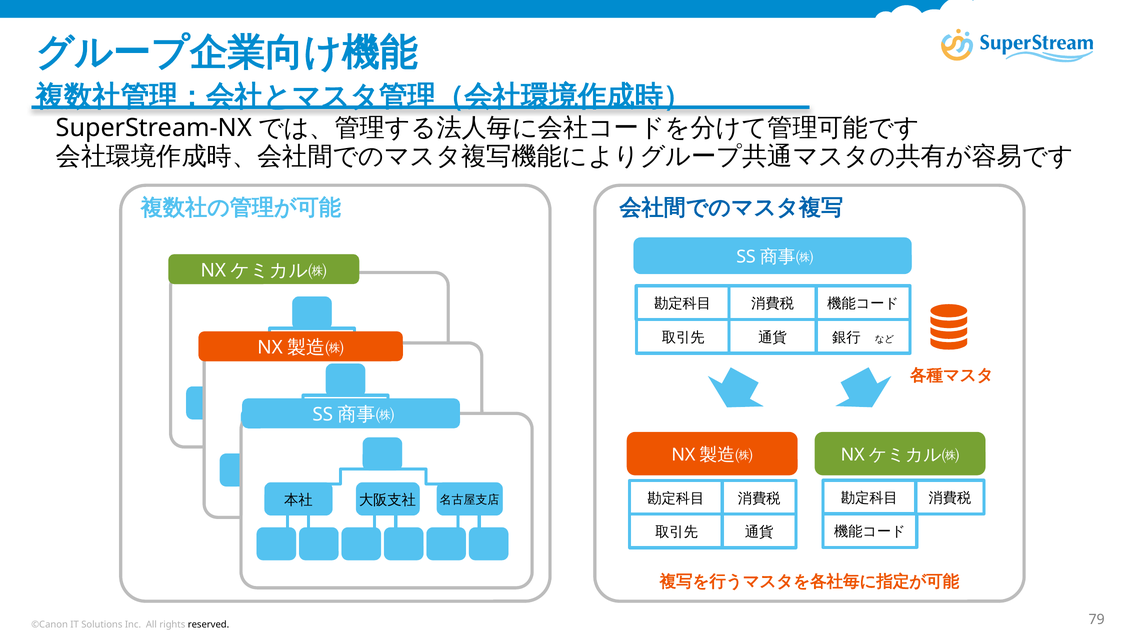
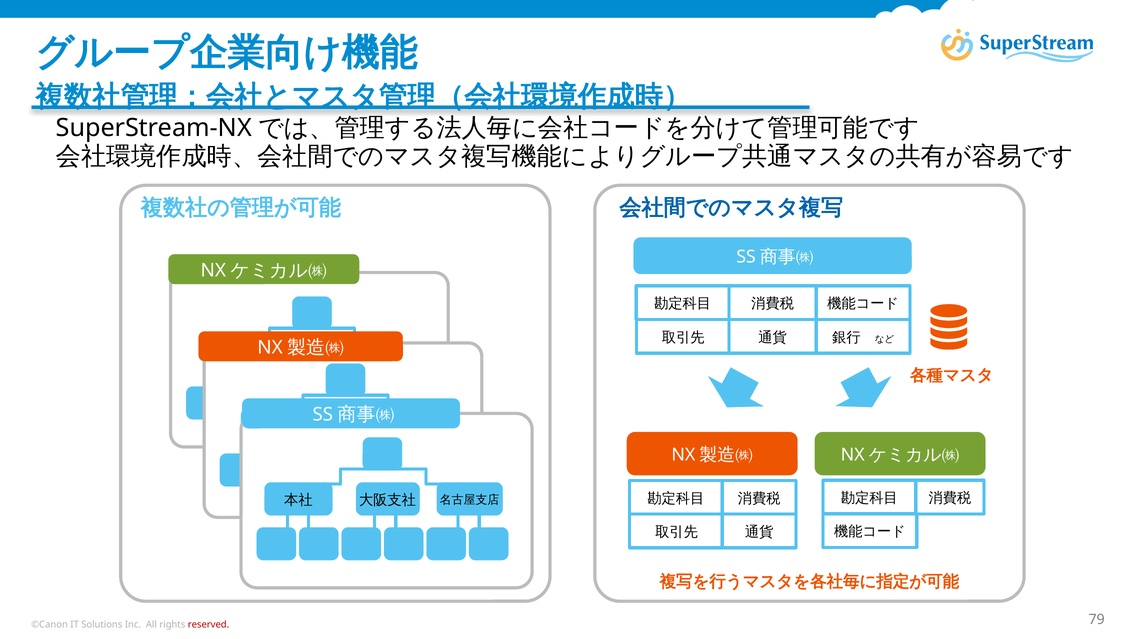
reserved colour: black -> red (208, 624)
